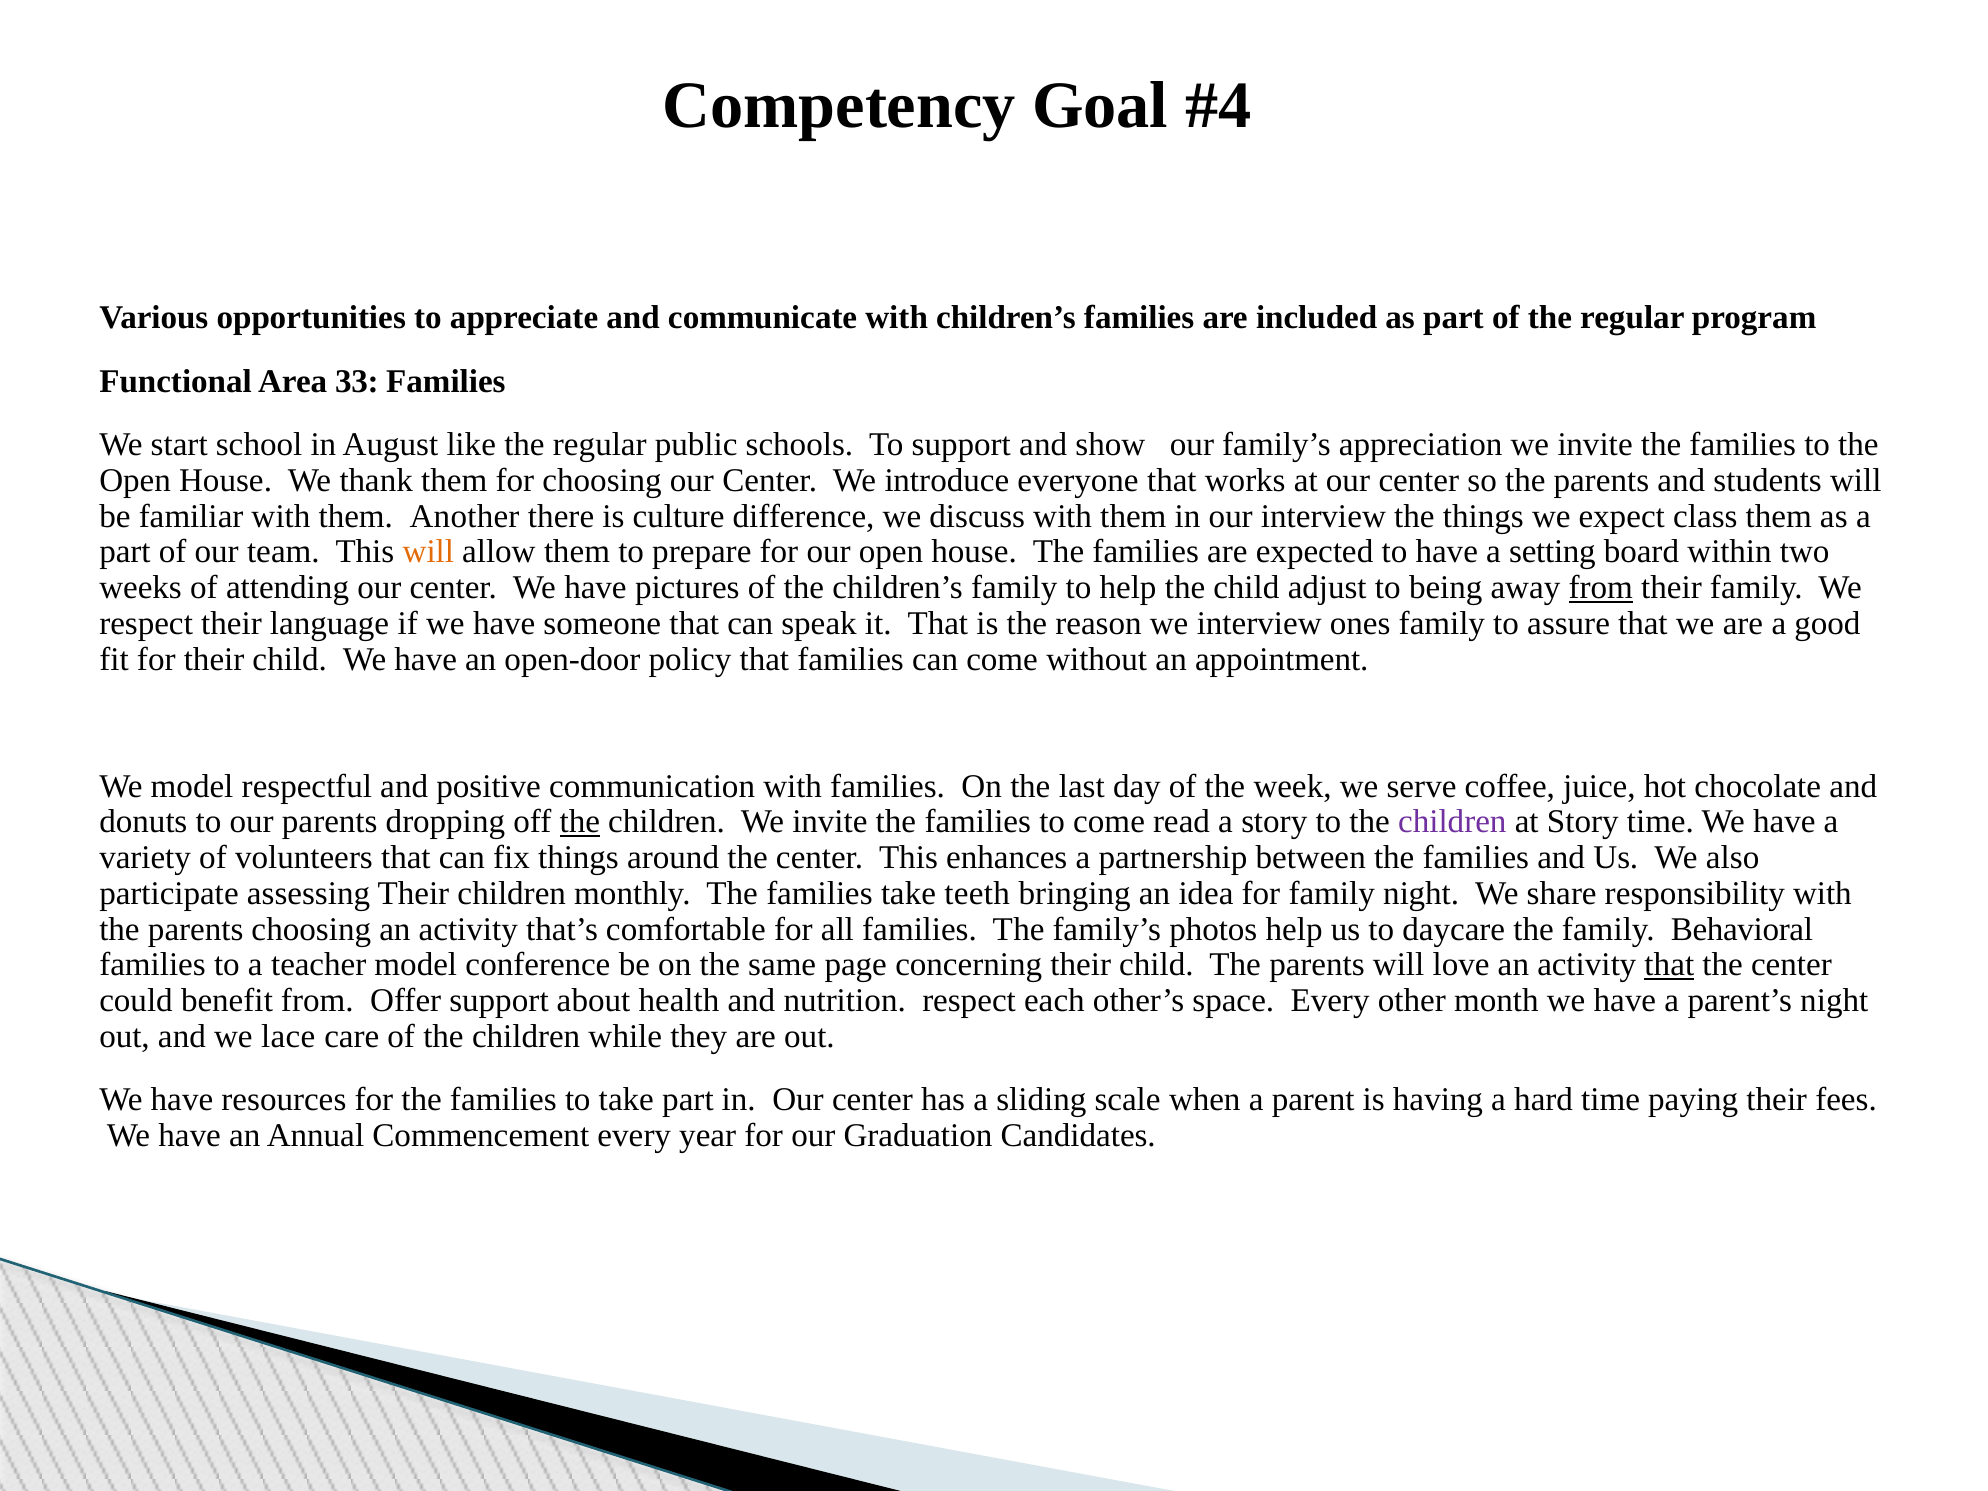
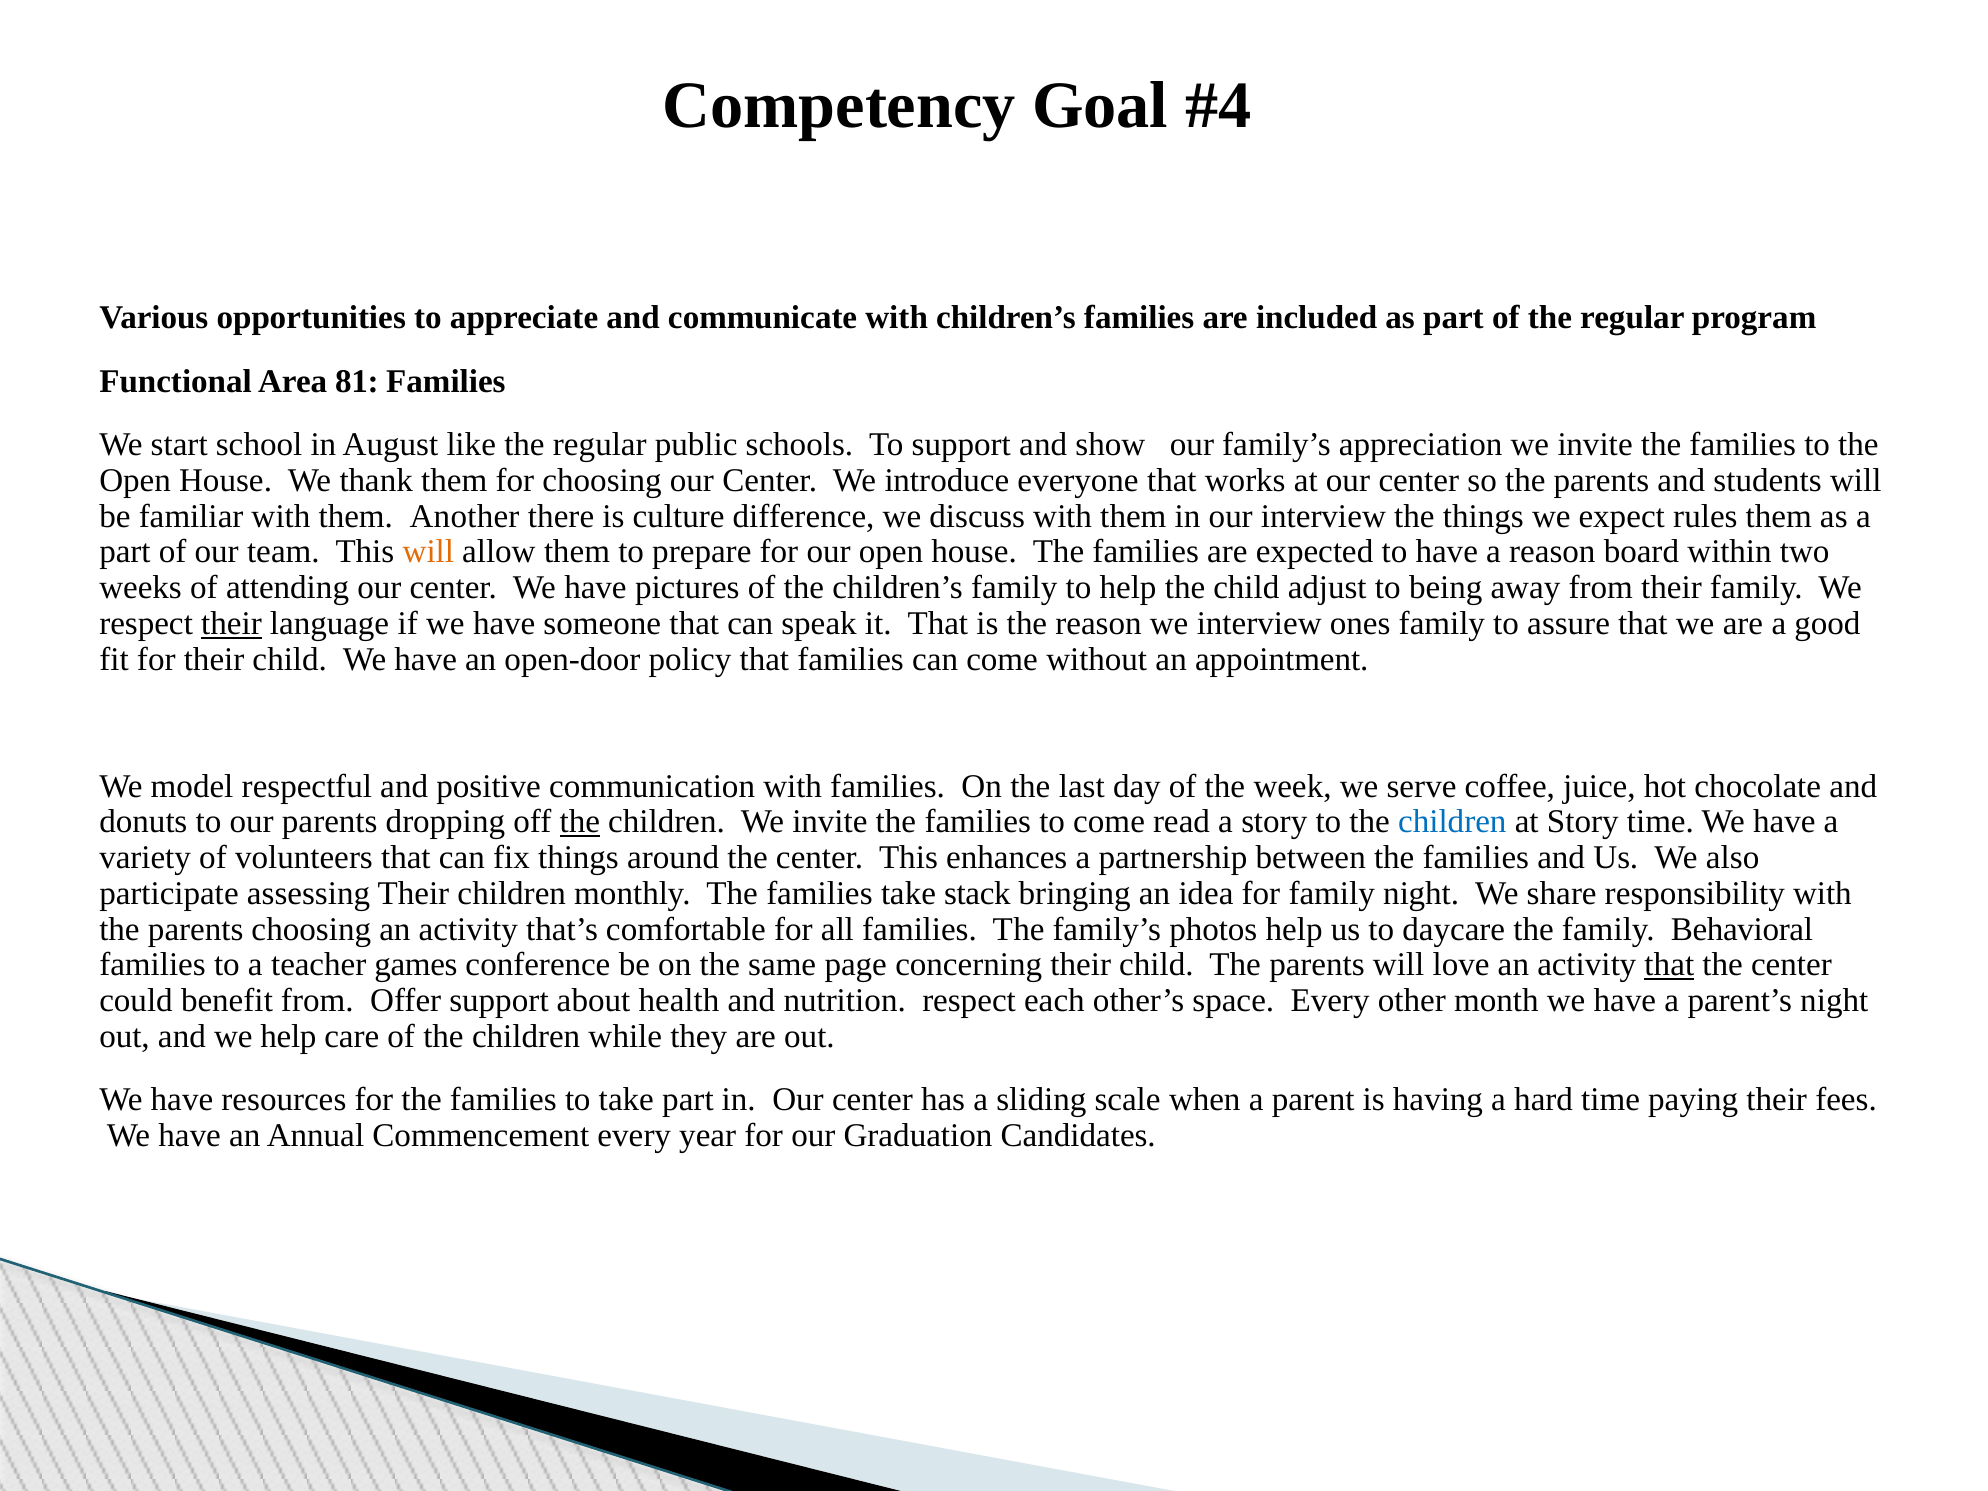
33: 33 -> 81 (357, 381)
class: class -> rules (1705, 516)
a setting: setting -> reason (1552, 552)
from underline: present -> none (1601, 588)
their underline: none -> present (232, 624)
children colour: purple -> blue (1452, 822)
teeth: teeth -> stack (977, 893)
teacher model: model -> games (416, 965)
we lace: lace -> help (288, 1036)
